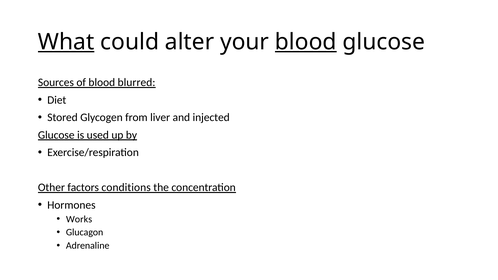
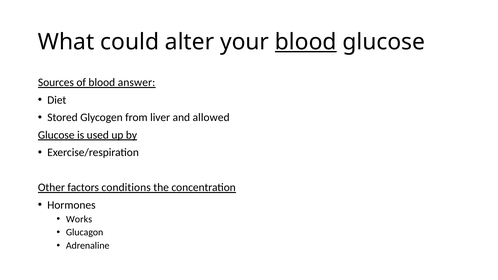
What underline: present -> none (66, 42)
blurred: blurred -> answer (137, 83)
injected: injected -> allowed (211, 118)
